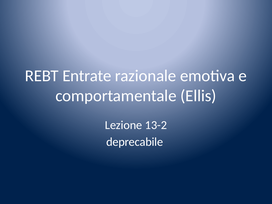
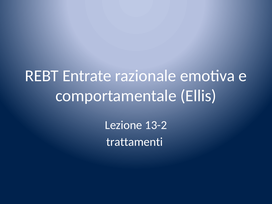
deprecabile: deprecabile -> trattamenti (135, 142)
